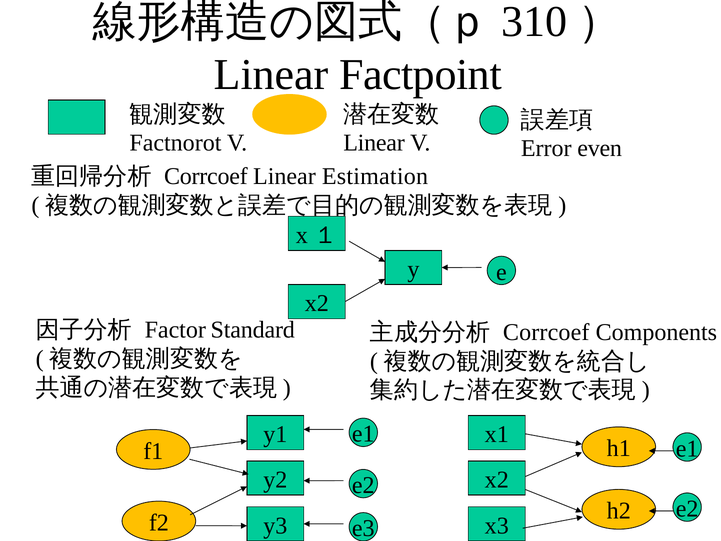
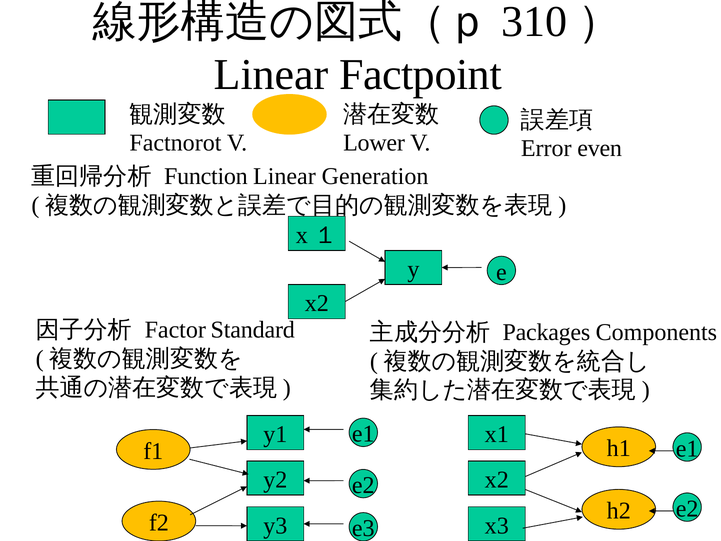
Linear: Linear -> Lower (374, 143)
Corrcoef: Corrcoef -> Function (206, 176)
Estimation: Estimation -> Generation (375, 176)
Corrcoef: Corrcoef -> Packages (546, 332)
